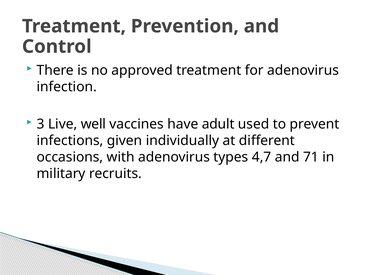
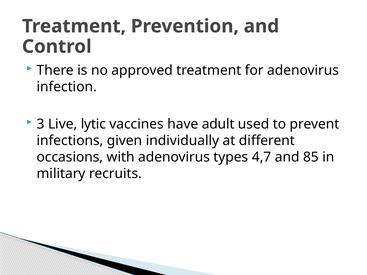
well: well -> lytic (93, 124)
71: 71 -> 85 (311, 157)
